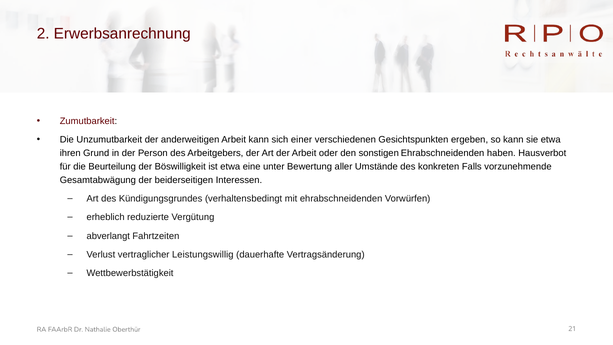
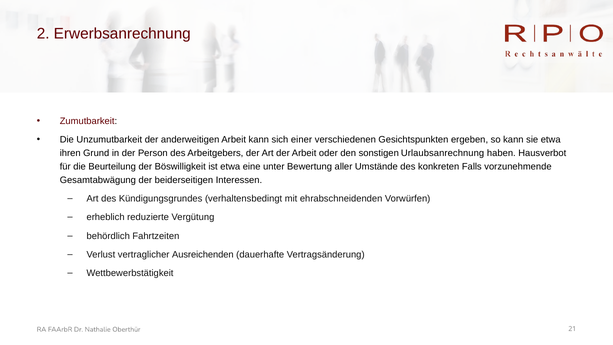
sonstigen Ehrabschneidenden: Ehrabschneidenden -> Urlaubsanrechnung (443, 153)
abverlangt: abverlangt -> behördlich (108, 236)
Leistungswillig: Leistungswillig -> Ausreichenden (203, 254)
